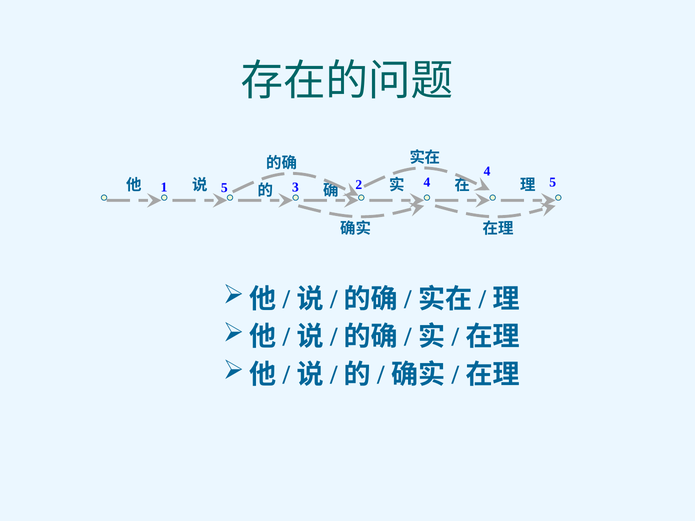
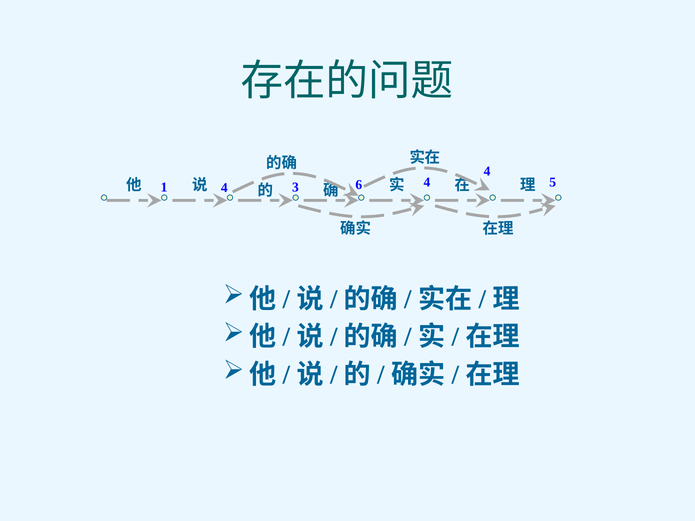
1 5: 5 -> 4 (224, 188)
2: 2 -> 6 (359, 185)
